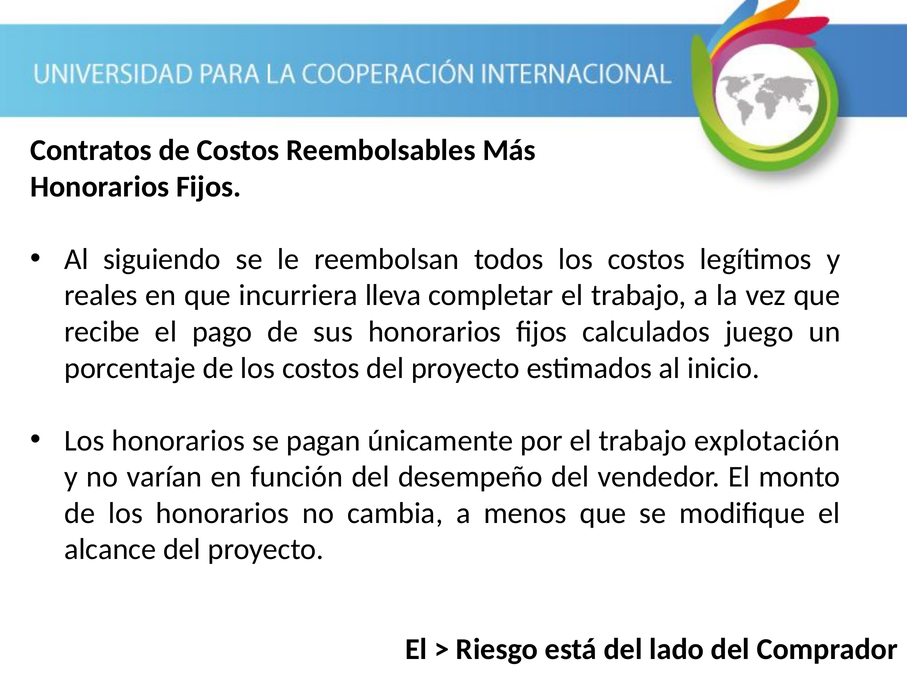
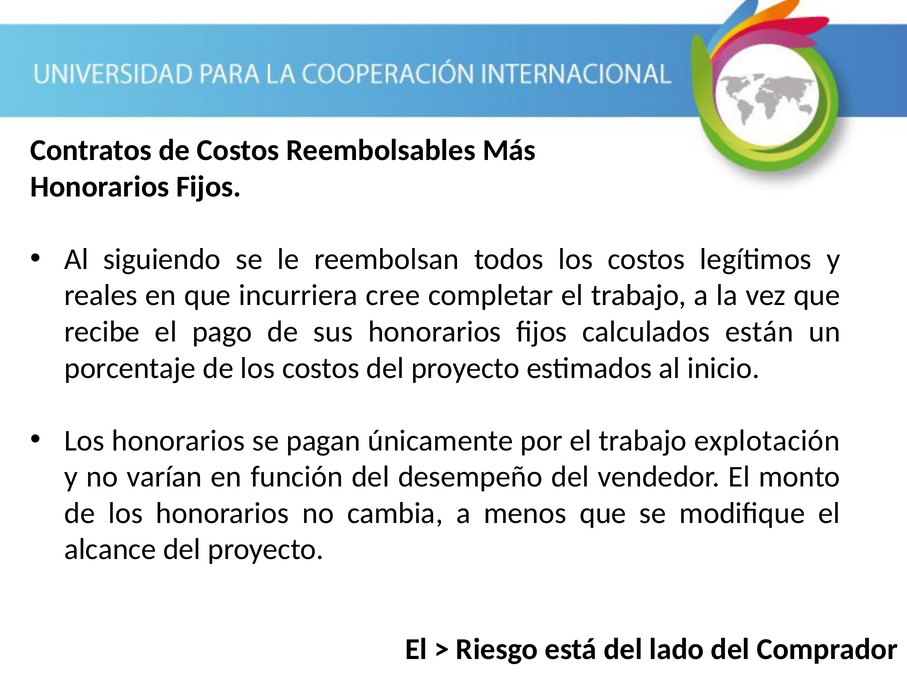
lleva: lleva -> cree (393, 296)
juego: juego -> están (759, 332)
